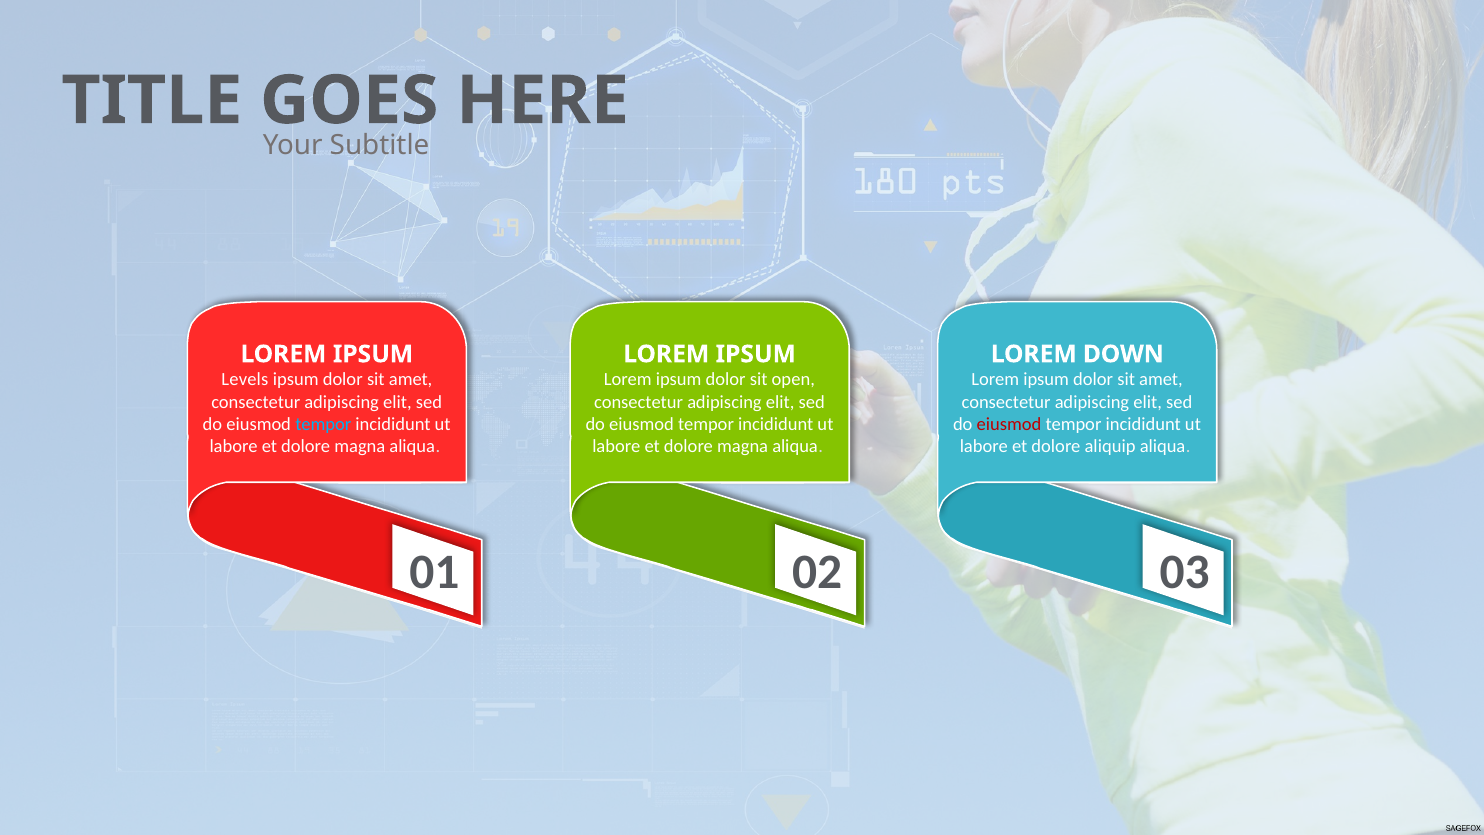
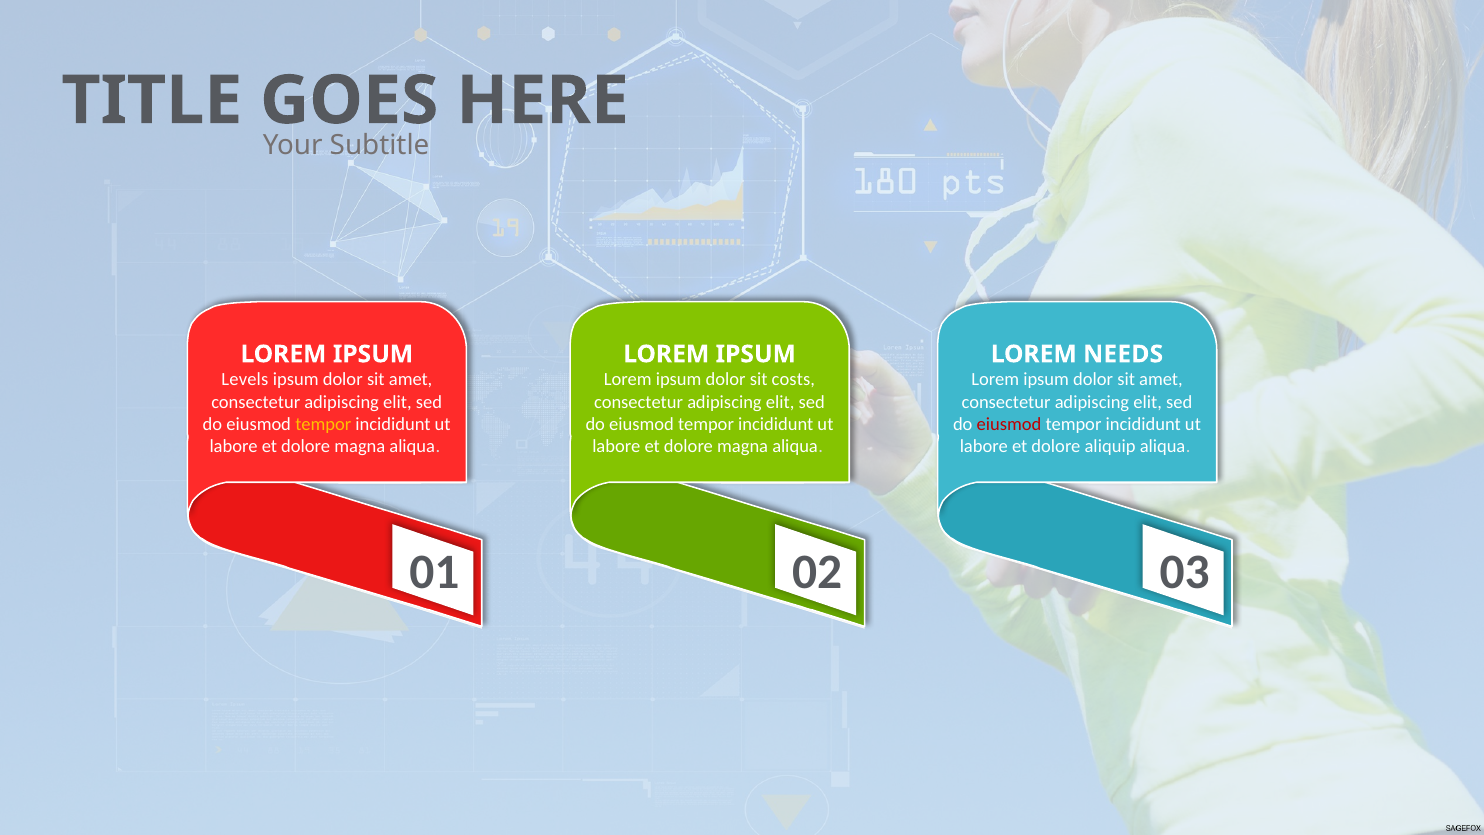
DOWN: DOWN -> NEEDS (1123, 354)
open: open -> costs (793, 380)
tempor colour: light blue -> yellow (323, 424)
